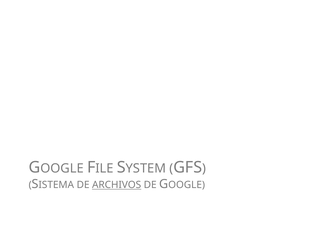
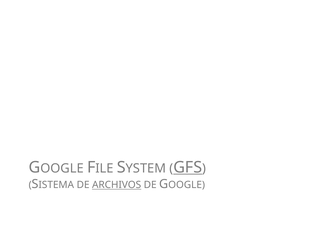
GFS underline: none -> present (188, 168)
